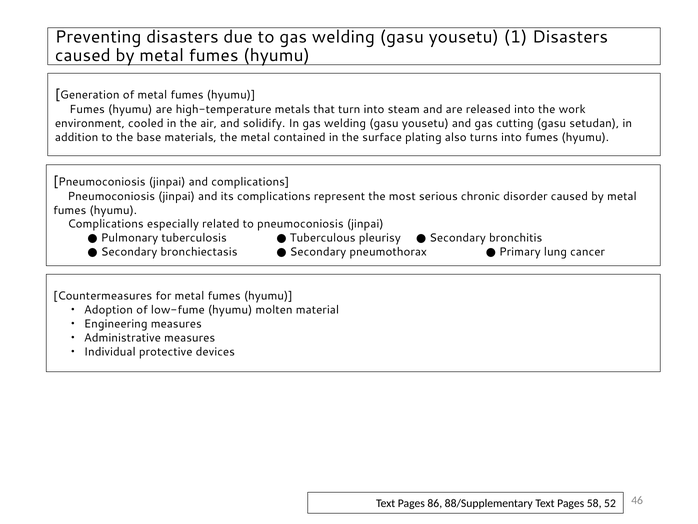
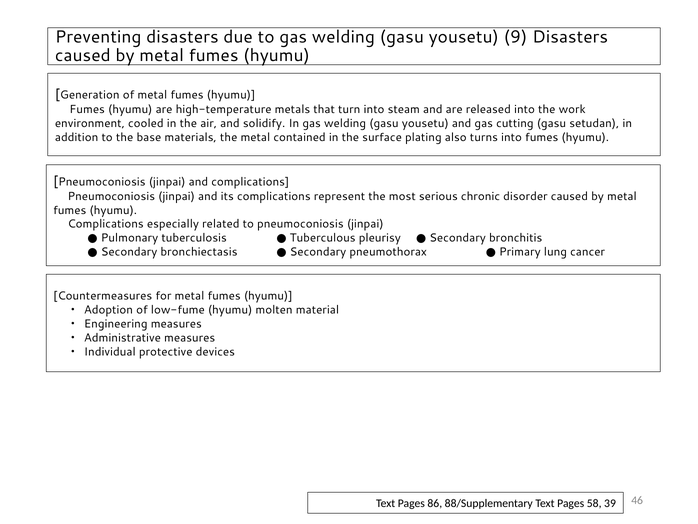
1: 1 -> 9 (516, 37)
52: 52 -> 39 (610, 503)
